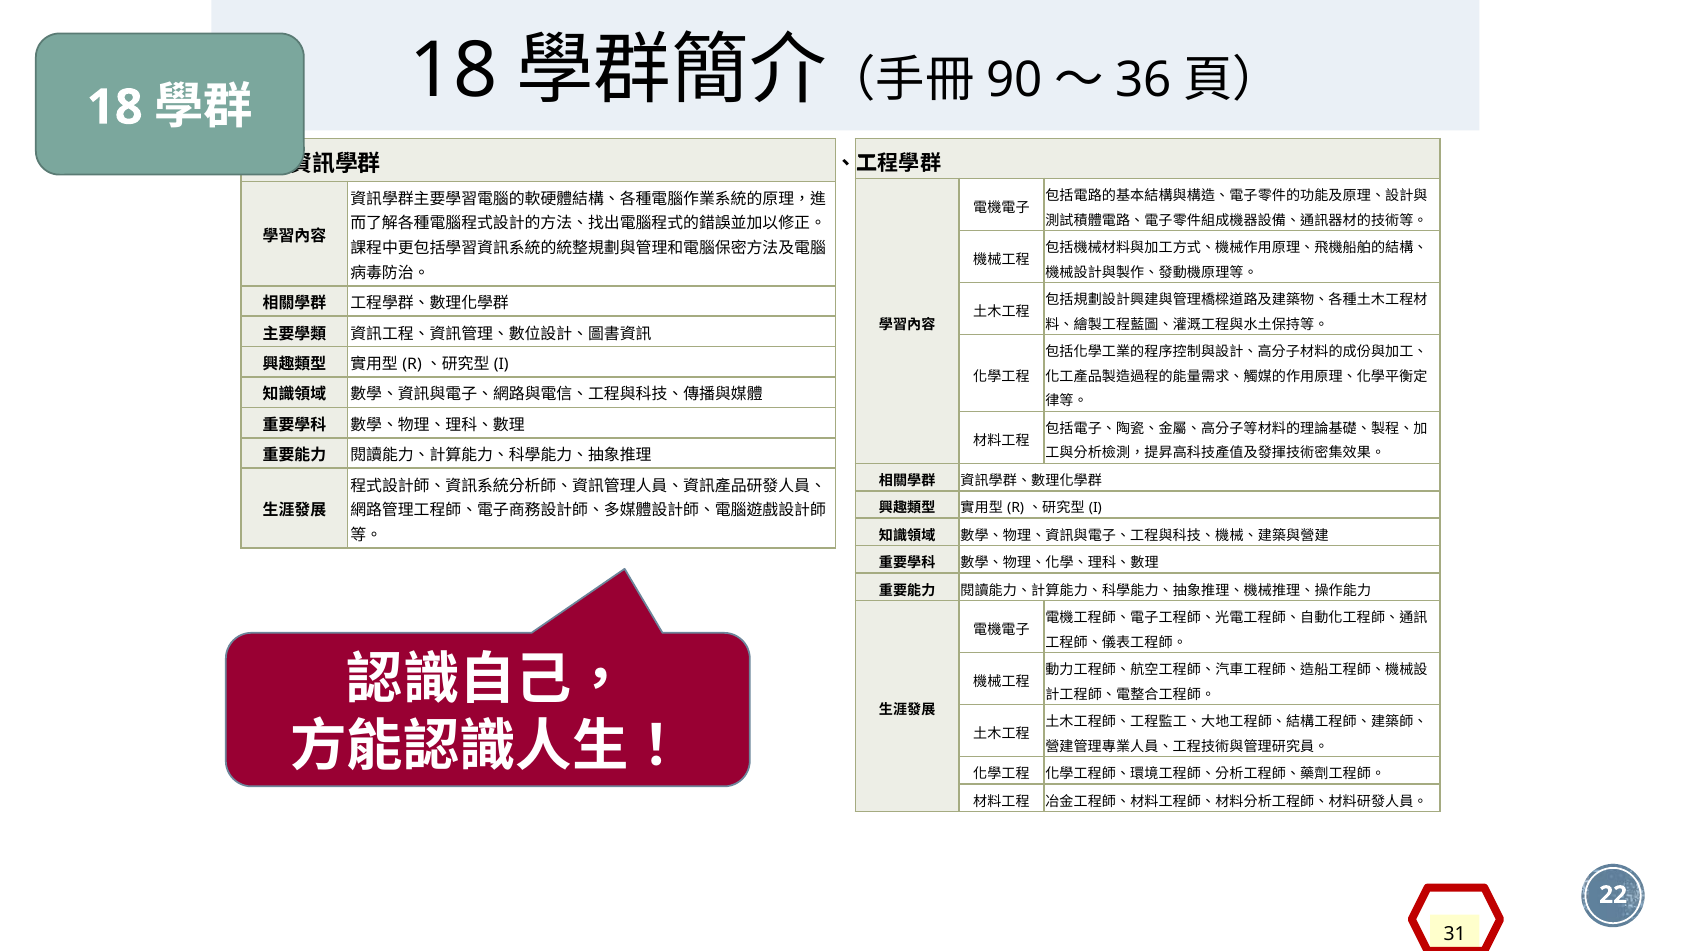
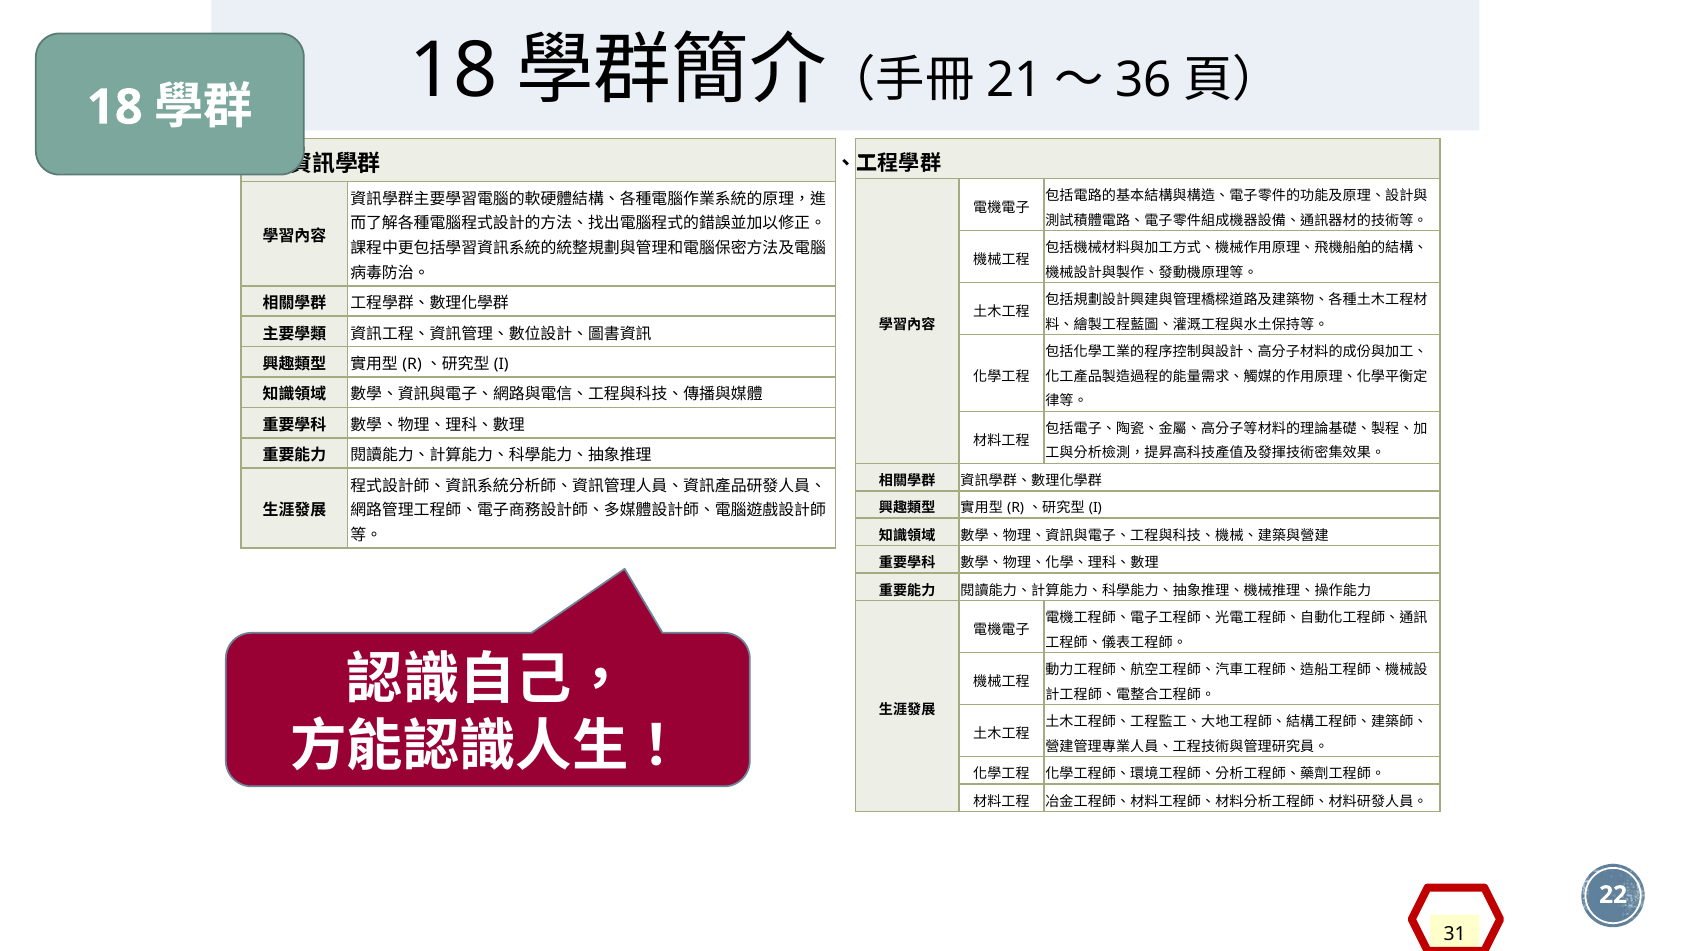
90: 90 -> 21 (1014, 80)
